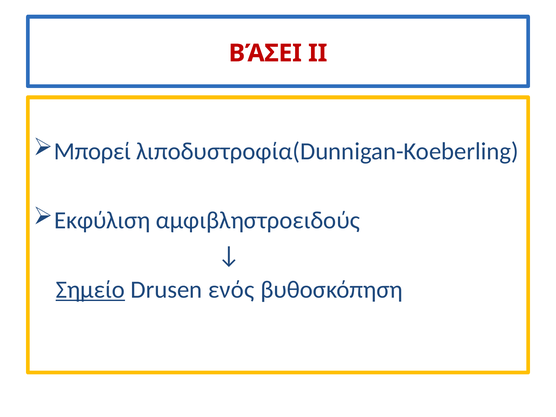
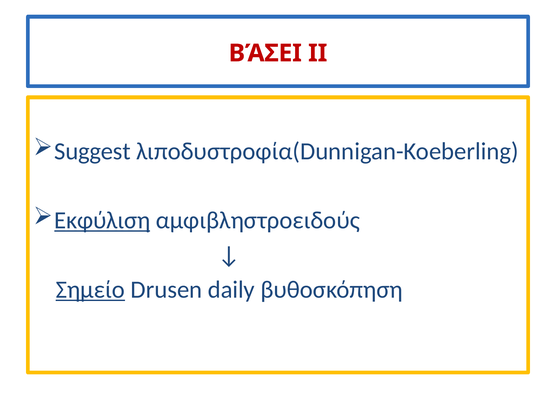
Μπορεί: Μπορεί -> Suggest (92, 151)
Εκφύλιση underline: none -> present (102, 220)
ενός: ενός -> daily (231, 290)
